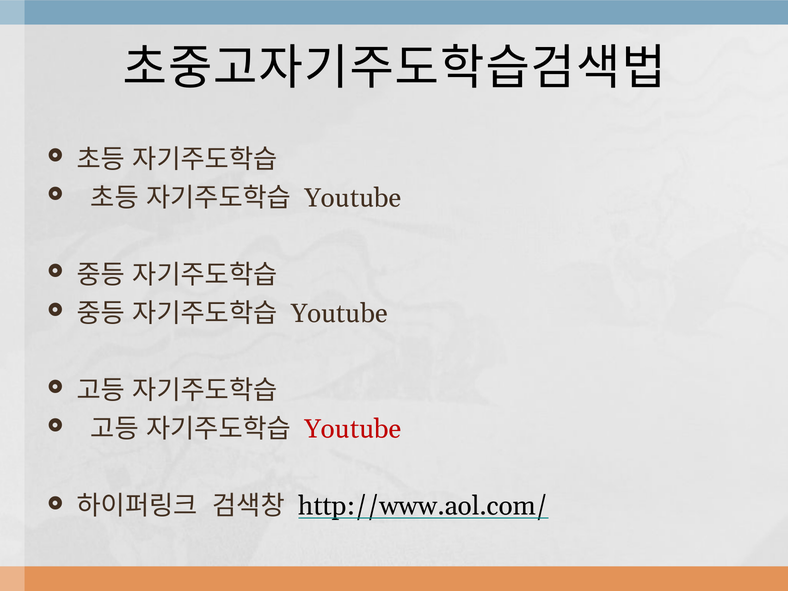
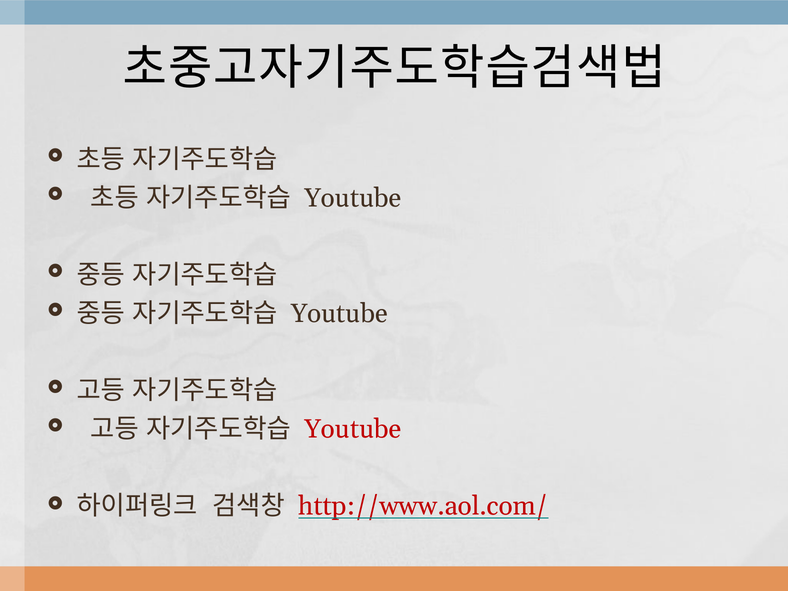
http://www.aol.com/ colour: black -> red (423, 506)
